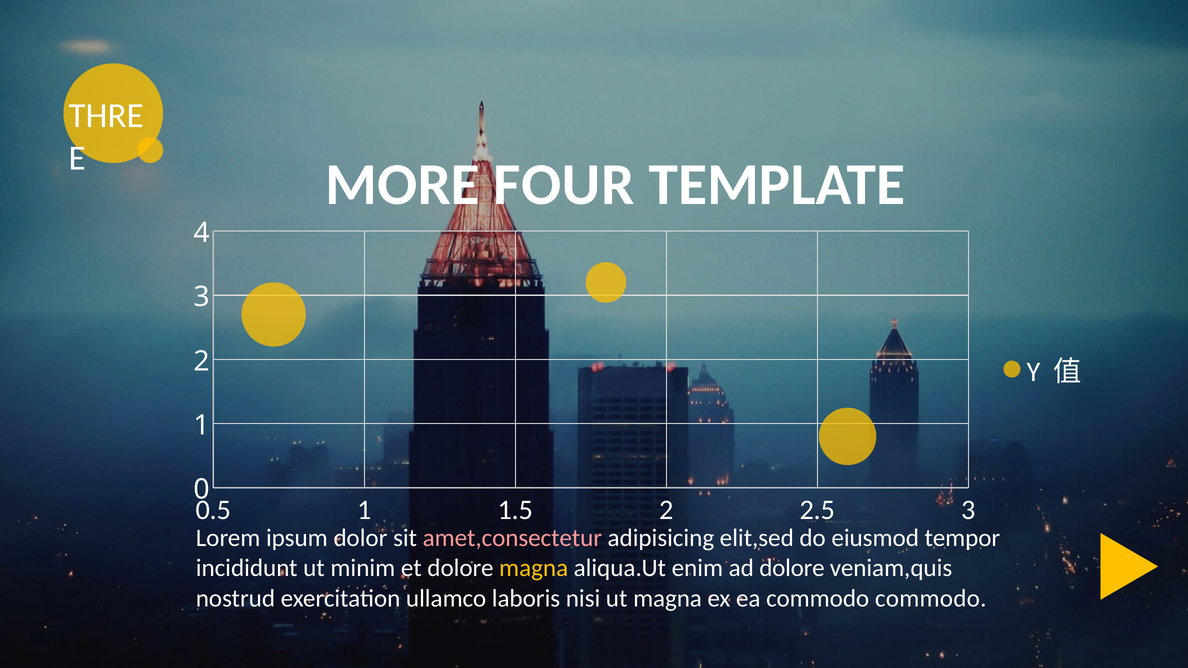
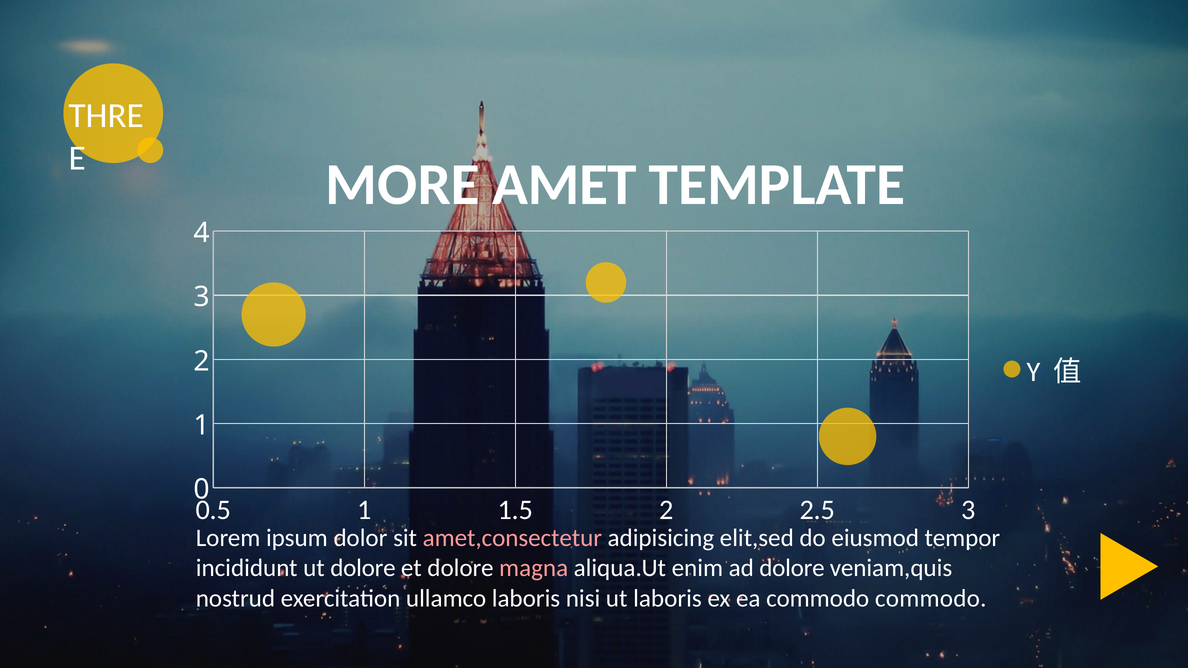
FOUR: FOUR -> AMET (565, 185)
ut minim: minim -> dolore (363, 568)
magna colour: yellow -> pink (534, 568)
ut magna: magna -> laboris (667, 599)
